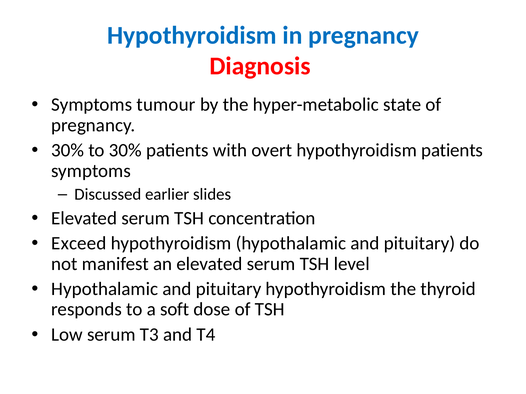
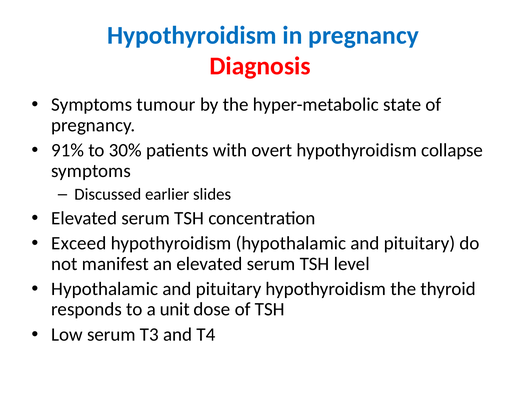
30%: 30% -> 91% (68, 150)
hypothyroidism patients: patients -> collapse (452, 150)
soft: soft -> unit (175, 310)
